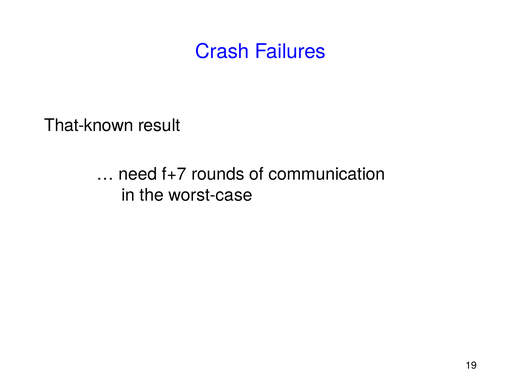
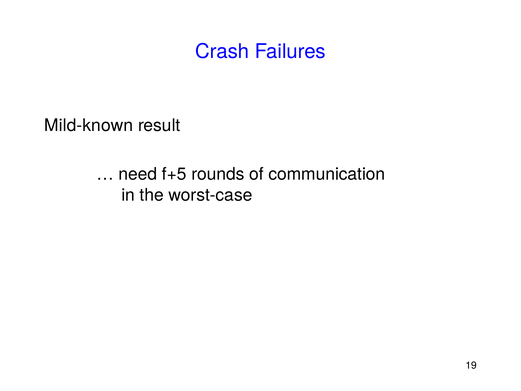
That-known: That-known -> Mild-known (89, 125)
f+7: f+7 -> f+5 (174, 174)
